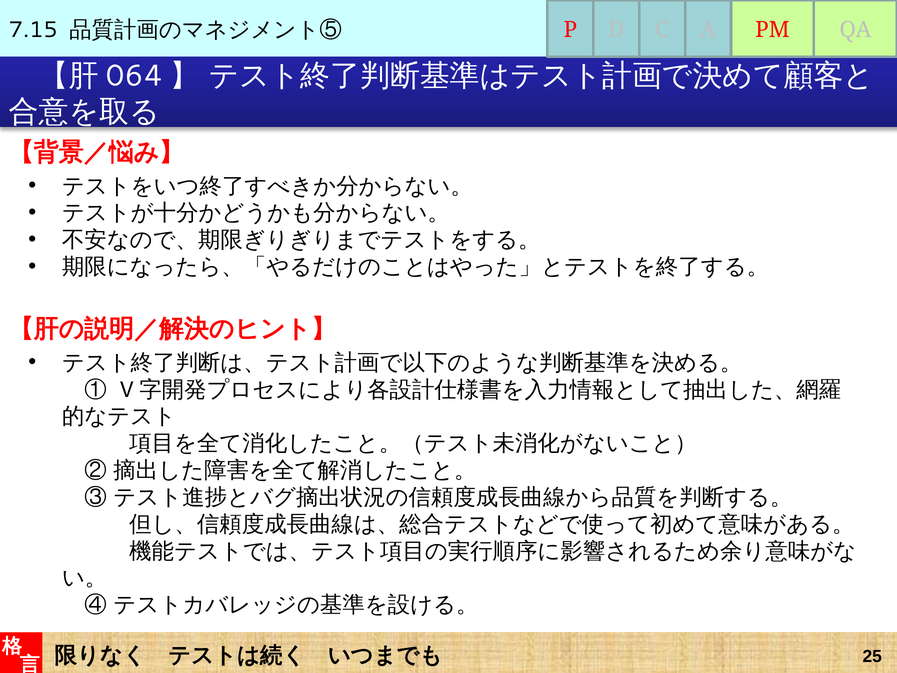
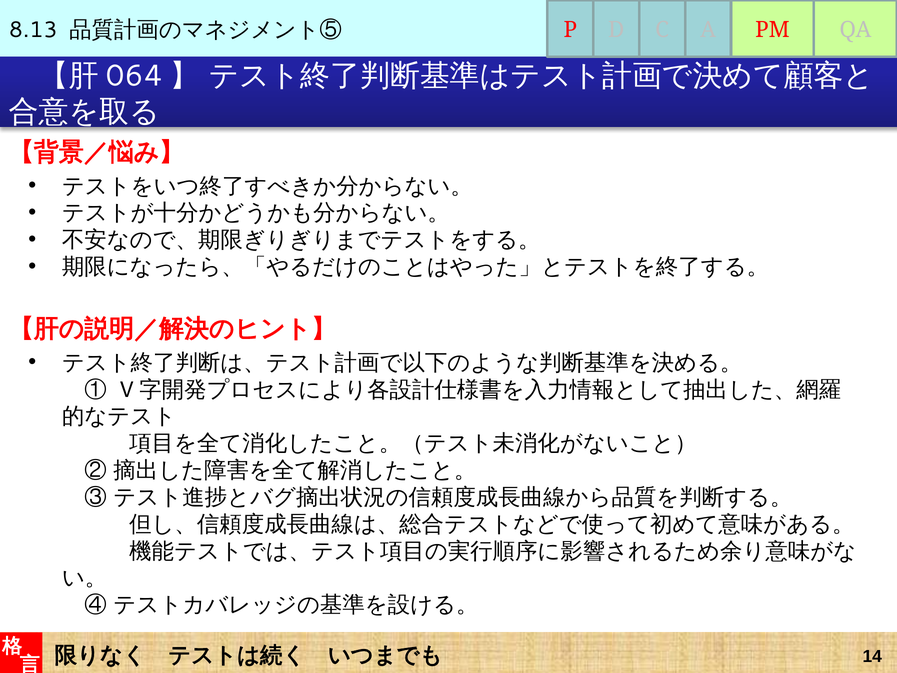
7.15: 7.15 -> 8.13 (33, 30)
25: 25 -> 14 (872, 656)
